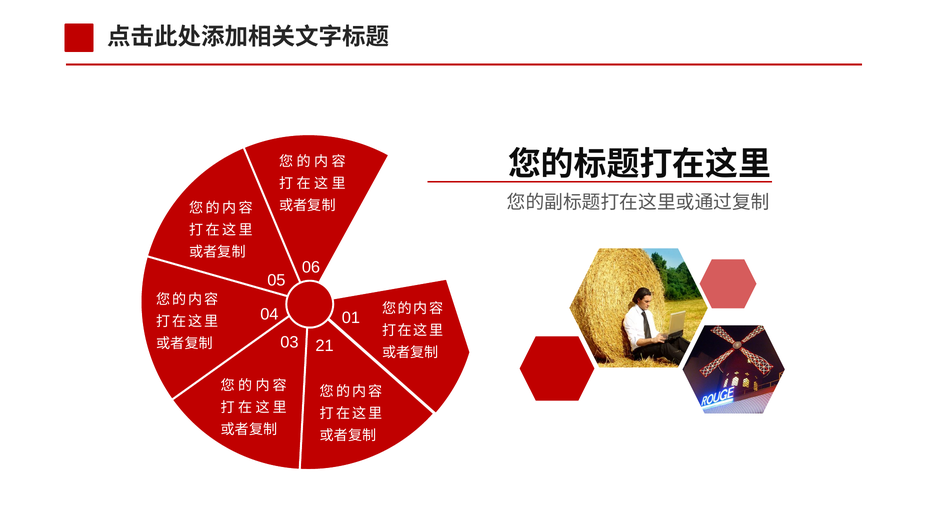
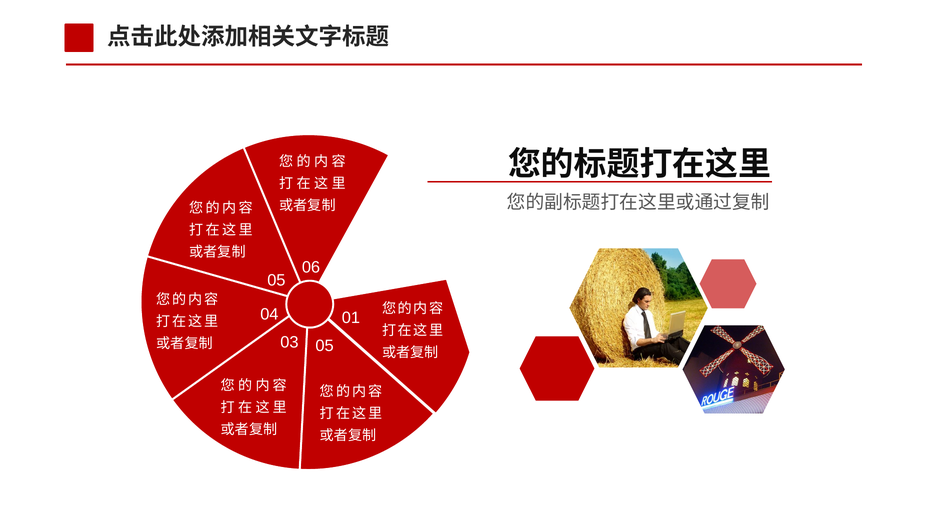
03 21: 21 -> 05 (325, 346)
